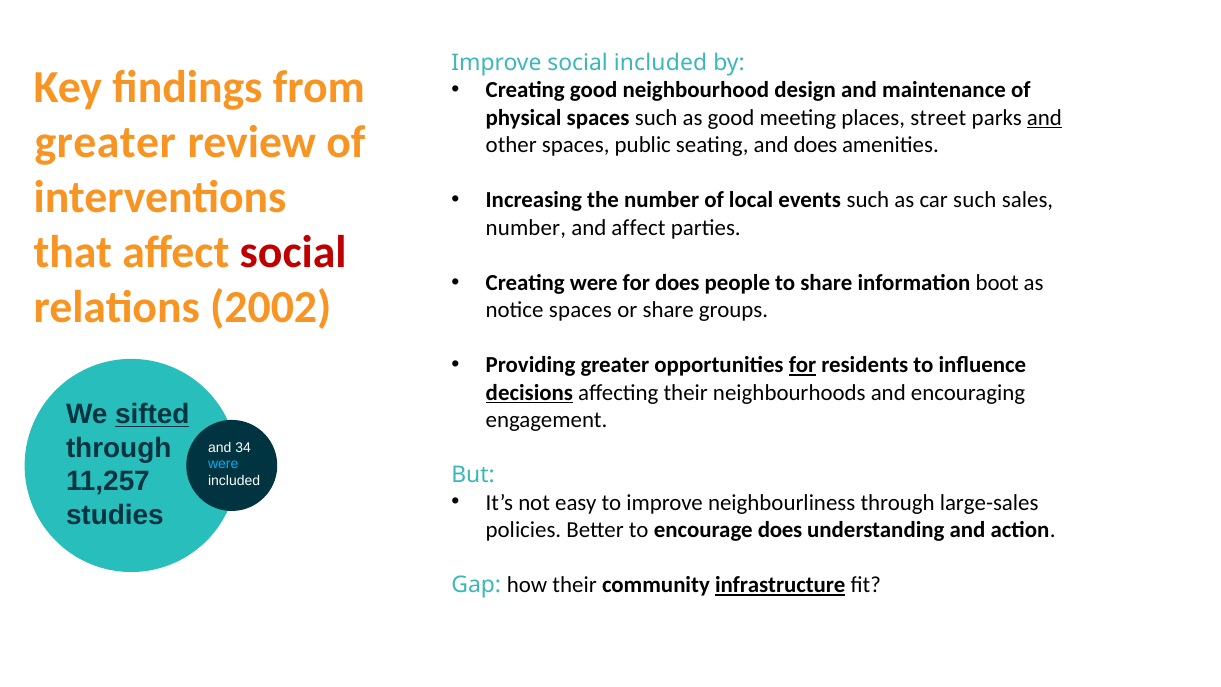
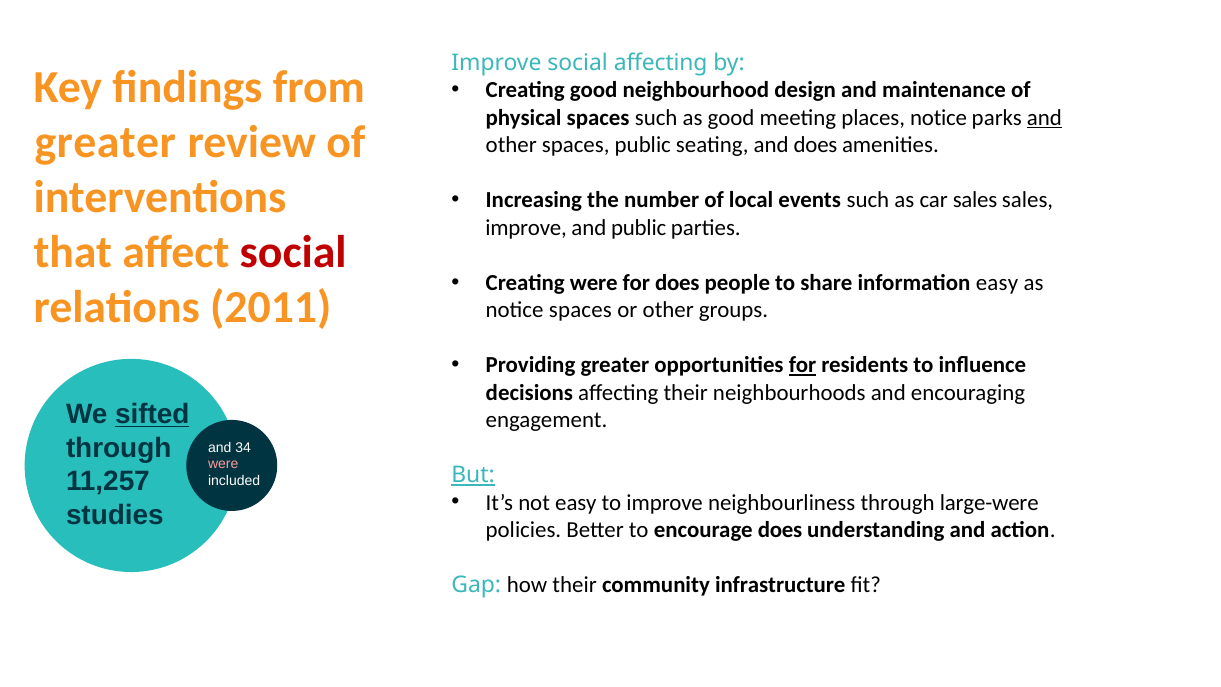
social included: included -> affecting (661, 63)
places street: street -> notice (939, 118)
car such: such -> sales (975, 200)
number: number -> improve (526, 228)
and affect: affect -> public (639, 228)
information boot: boot -> easy (997, 283)
2002: 2002 -> 2011 (271, 307)
or share: share -> other (668, 310)
decisions underline: present -> none (529, 393)
were colour: light blue -> pink (223, 464)
But underline: none -> present (473, 475)
large-sales: large-sales -> large-were (989, 502)
infrastructure underline: present -> none (780, 585)
